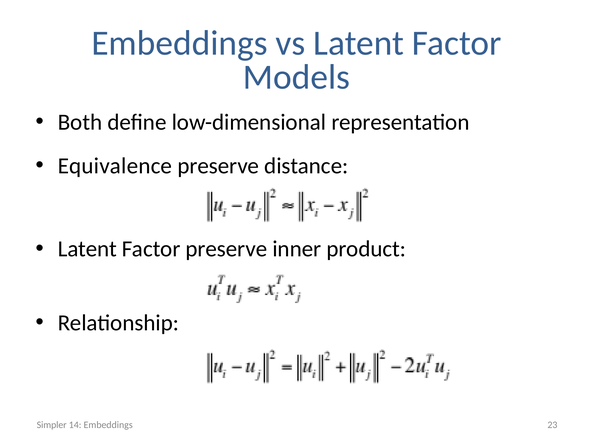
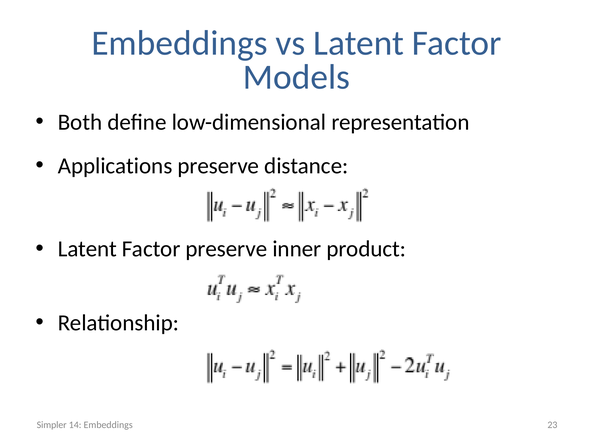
Equivalence: Equivalence -> Applications (115, 166)
